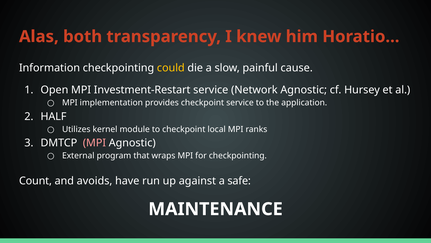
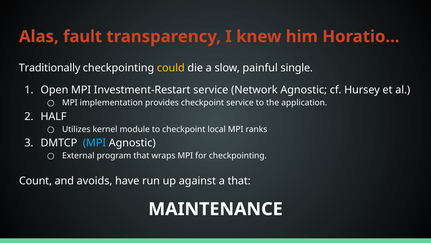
both: both -> fault (83, 37)
Information: Information -> Traditionally (50, 68)
cause: cause -> single (297, 68)
MPI colour: pink -> light blue (94, 143)
a safe: safe -> that (239, 181)
